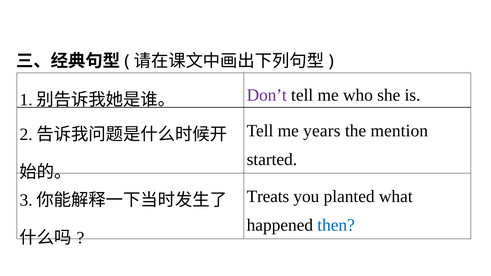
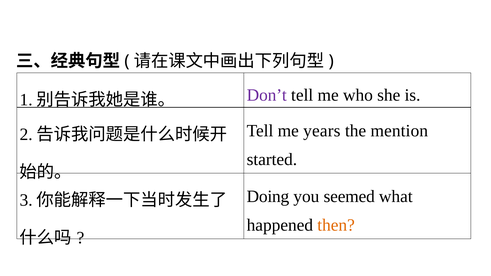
Treats: Treats -> Doing (268, 197)
planted: planted -> seemed (349, 197)
then colour: blue -> orange (336, 225)
